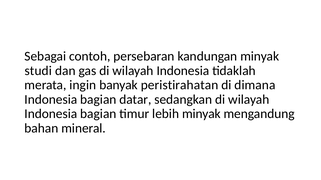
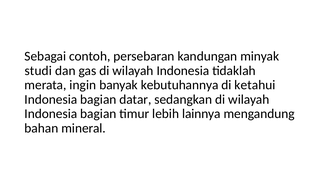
peristirahatan: peristirahatan -> kebutuhannya (180, 85)
dimana: dimana -> ketahui (255, 85)
lebih minyak: minyak -> lainnya (201, 114)
